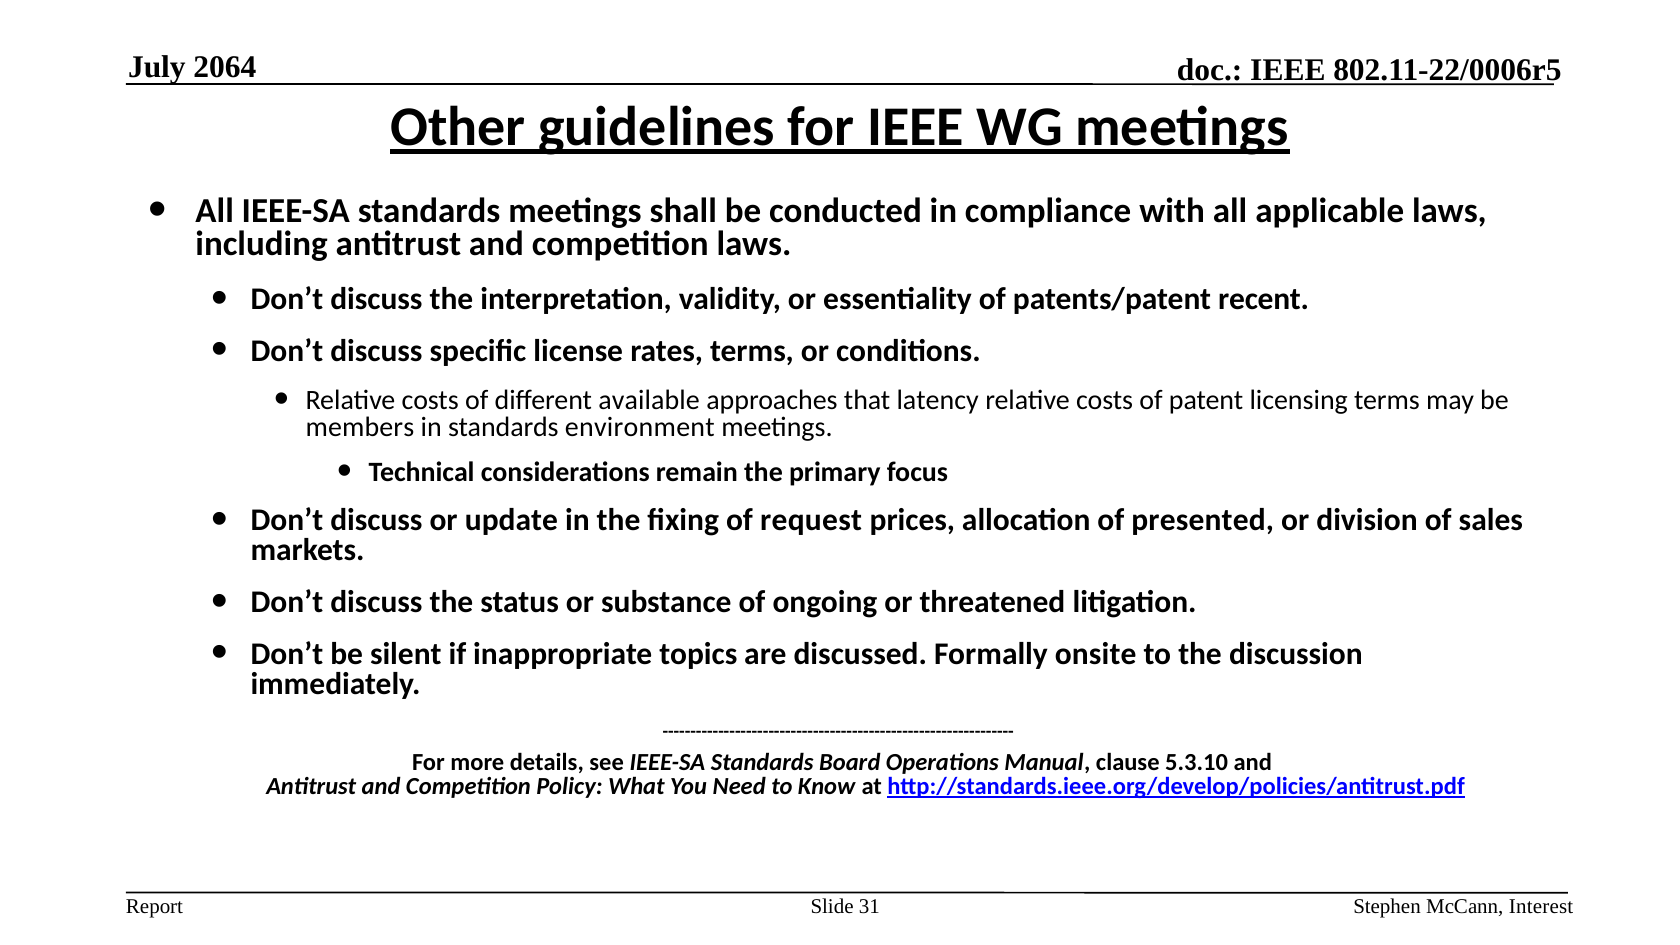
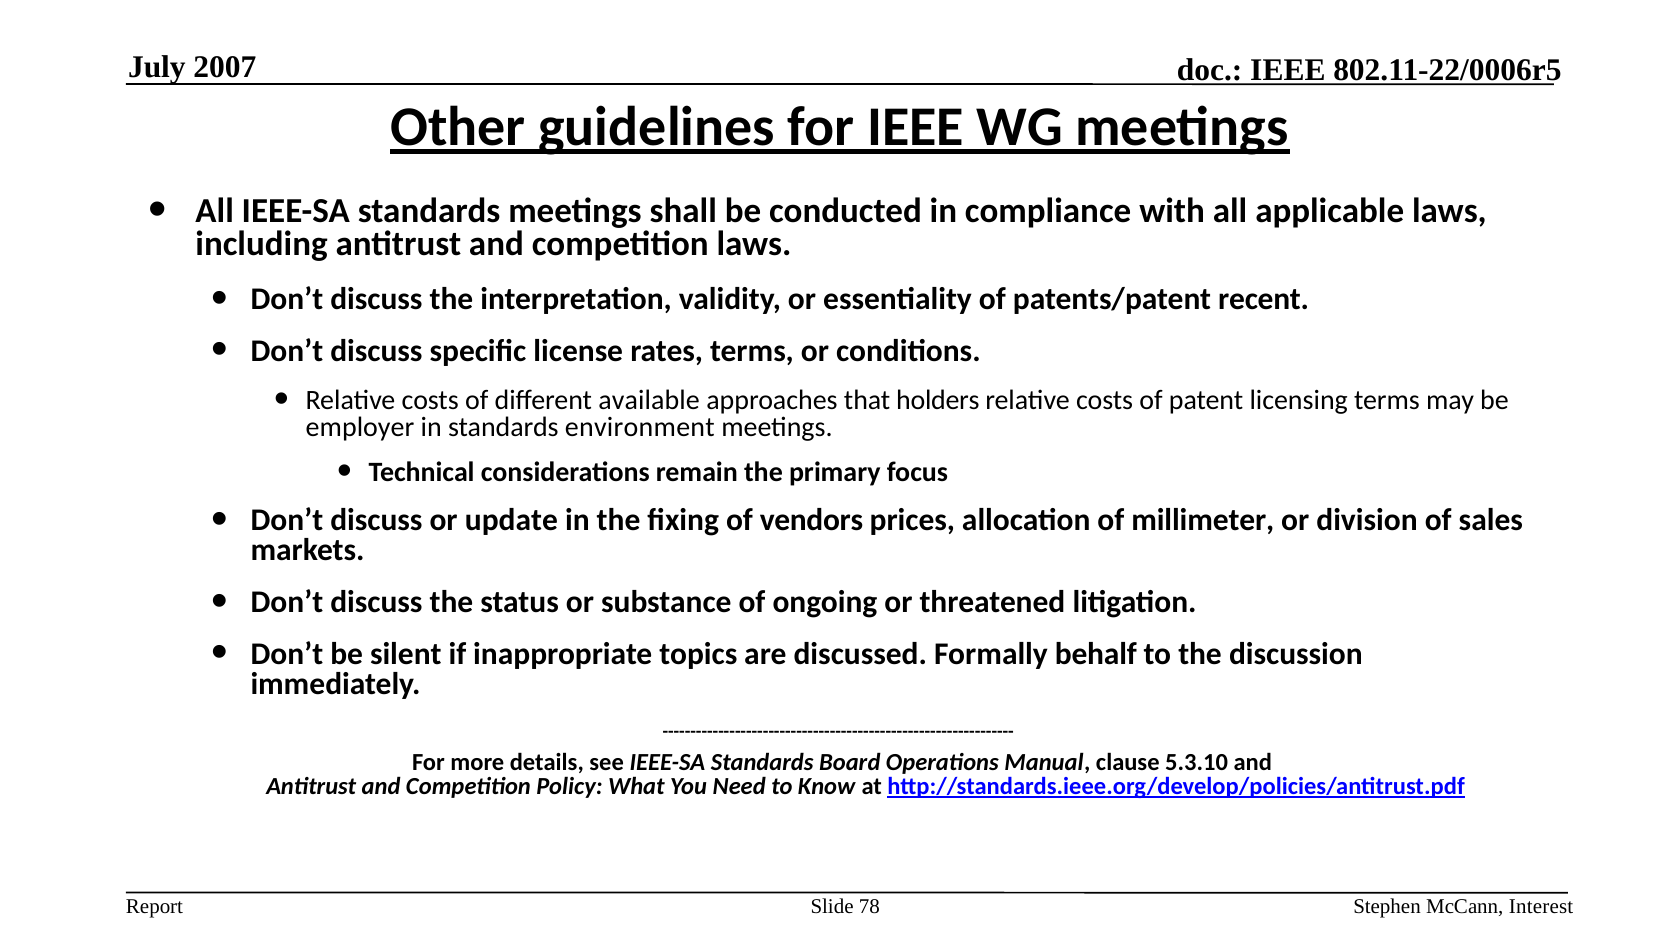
2064: 2064 -> 2007 (225, 67)
latency: latency -> holders (938, 400)
members: members -> employer (360, 427)
request: request -> vendors (811, 520)
presented: presented -> millimeter (1203, 520)
onsite: onsite -> behalf (1096, 654)
31: 31 -> 78 (869, 906)
